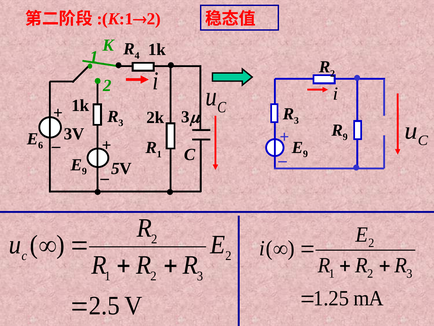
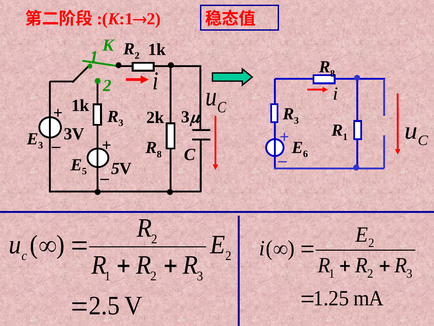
4: 4 -> 2 (137, 56)
2: 2 -> 8 (333, 73)
9: 9 -> 1 (345, 137)
6: 6 -> 3 (41, 145)
9: 9 -> 6 (305, 154)
1: 1 -> 8 (159, 154)
9: 9 -> 5 (84, 171)
